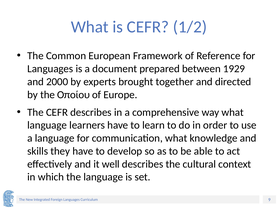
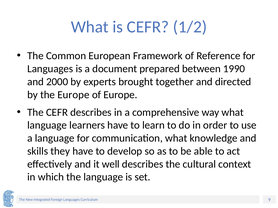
1929: 1929 -> 1990 (234, 69)
the Οποίου: Οποίου -> Europe (73, 95)
